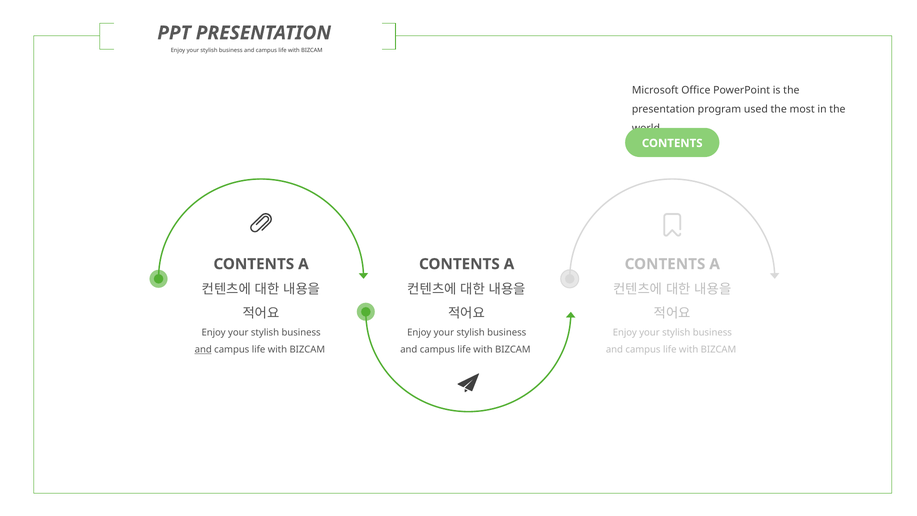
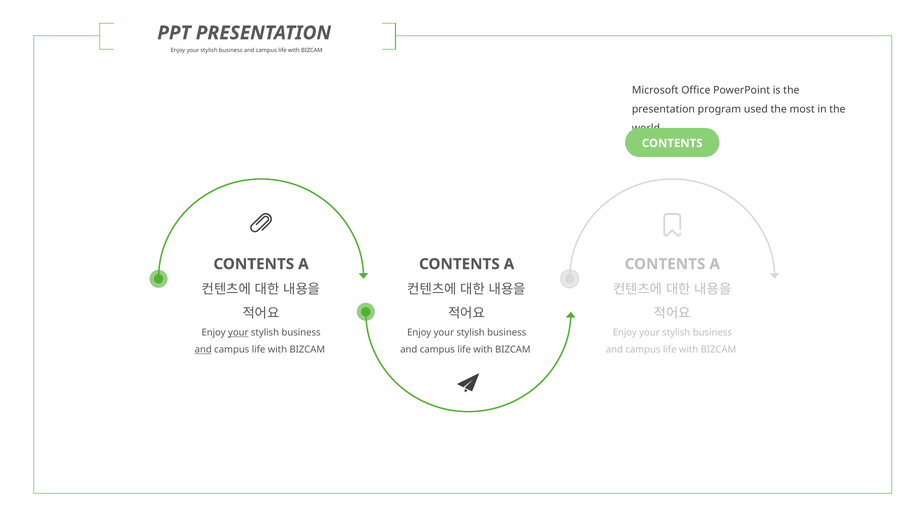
your underline: none -> present (238, 332)
